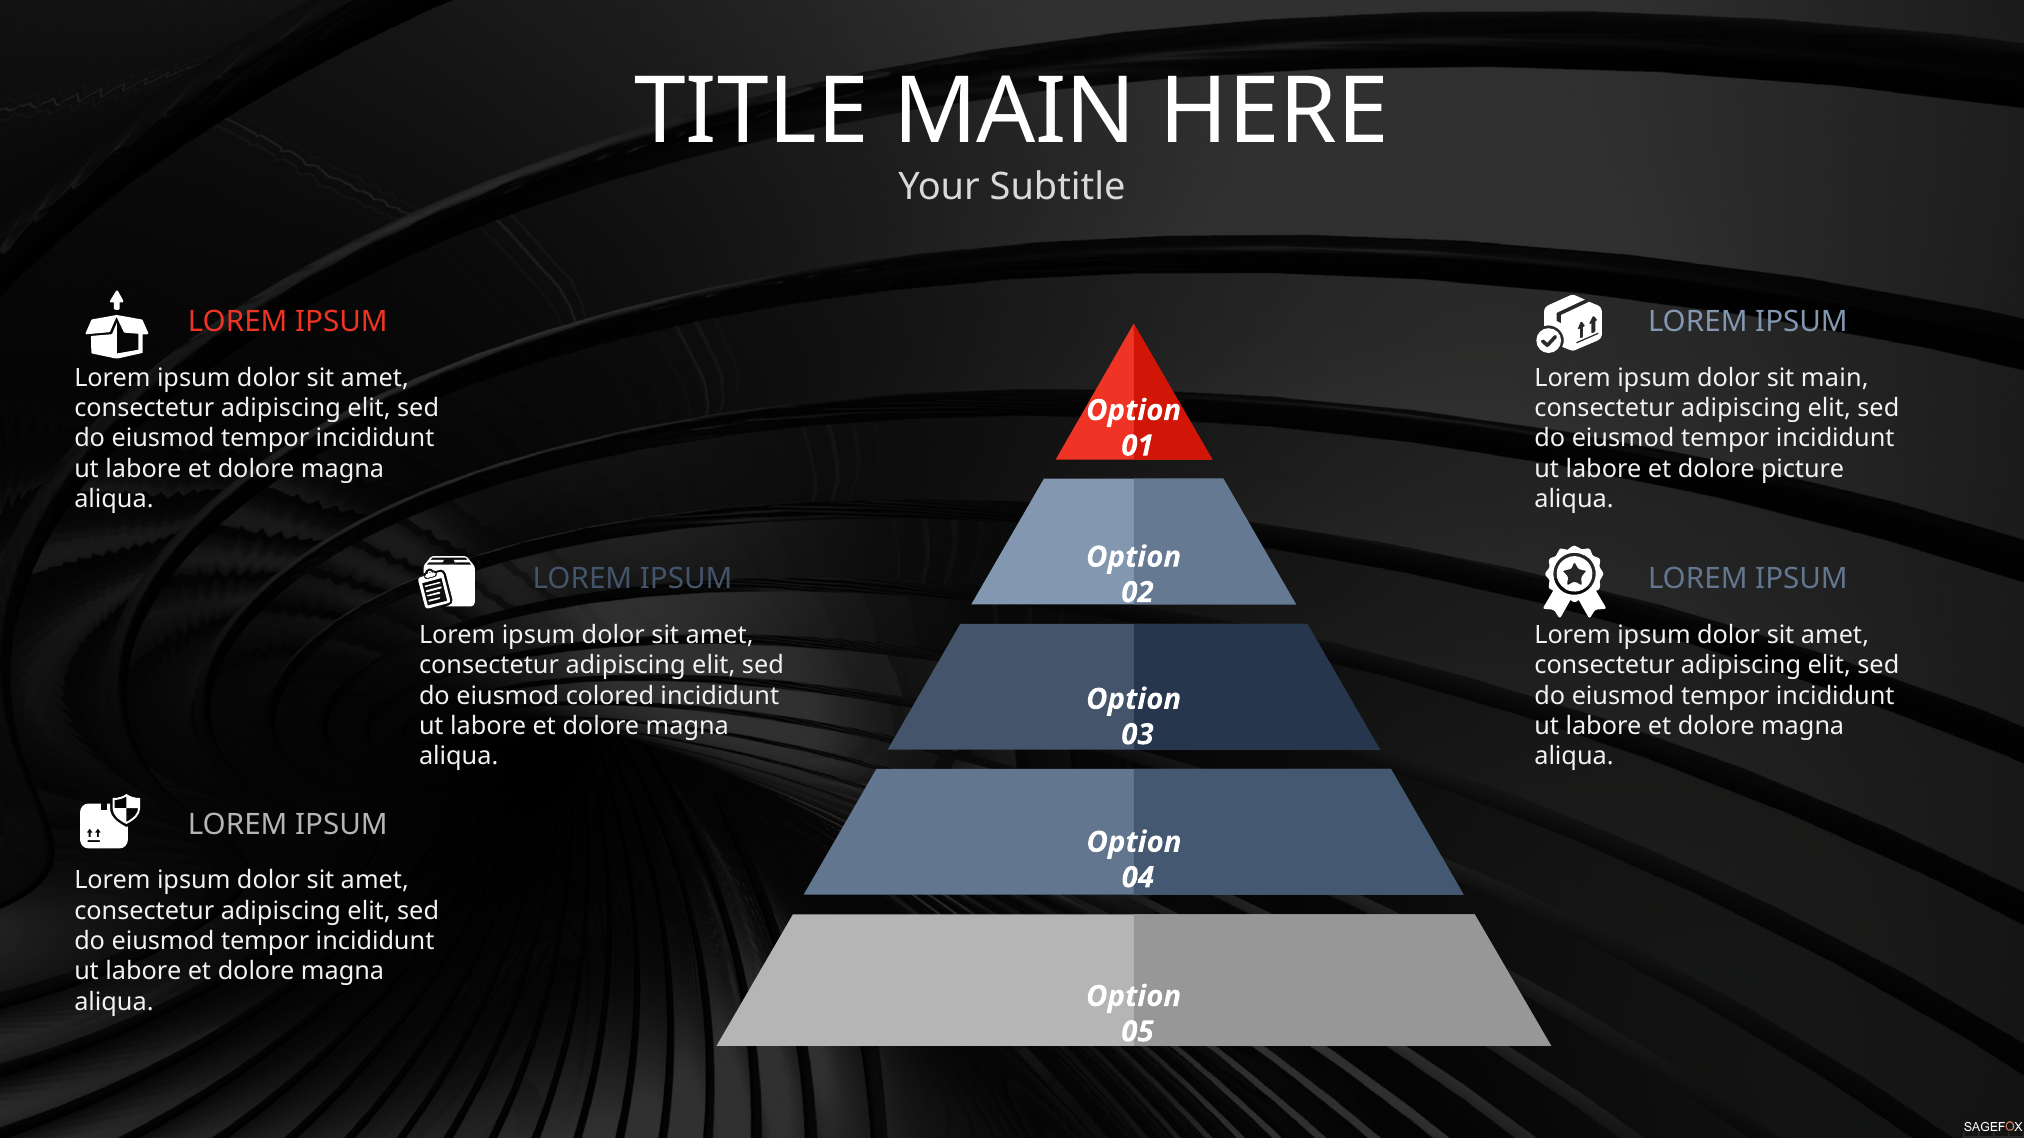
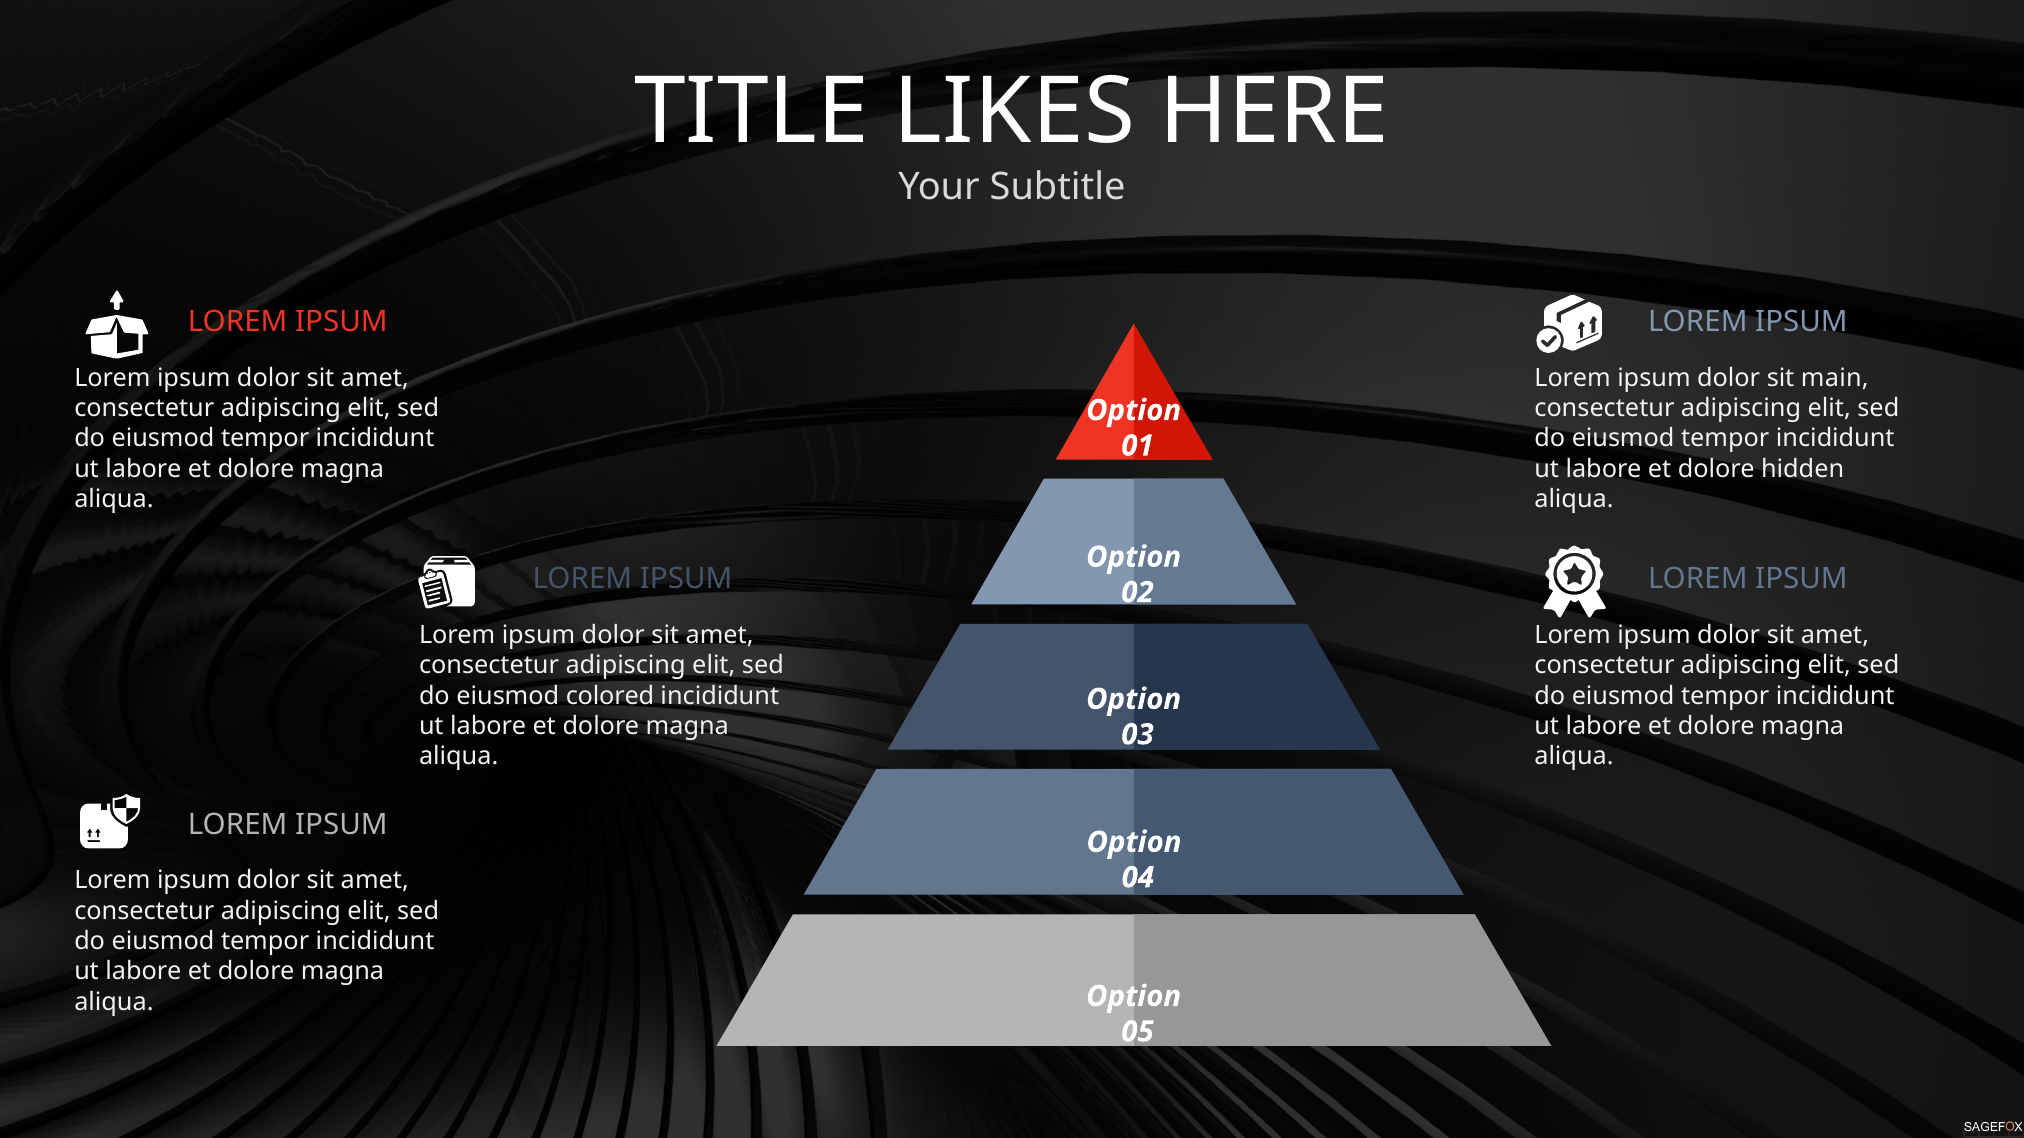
TITLE MAIN: MAIN -> LIKES (1014, 112)
picture: picture -> hidden (1803, 469)
